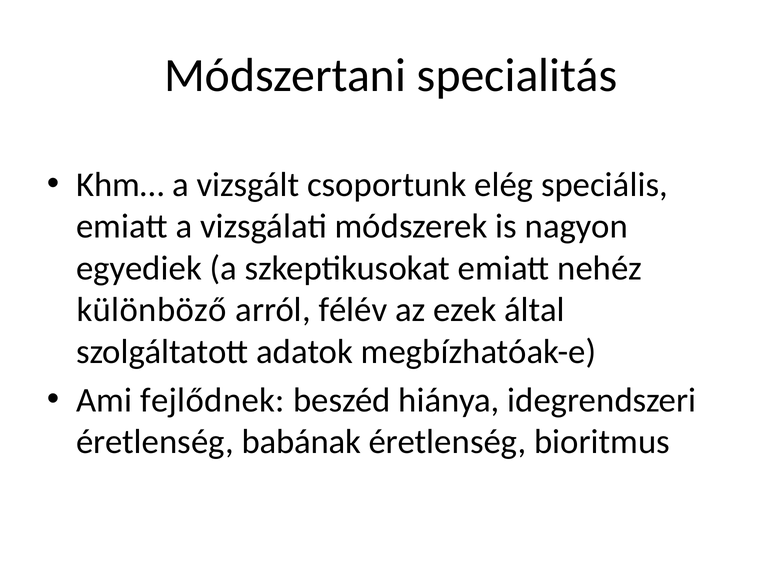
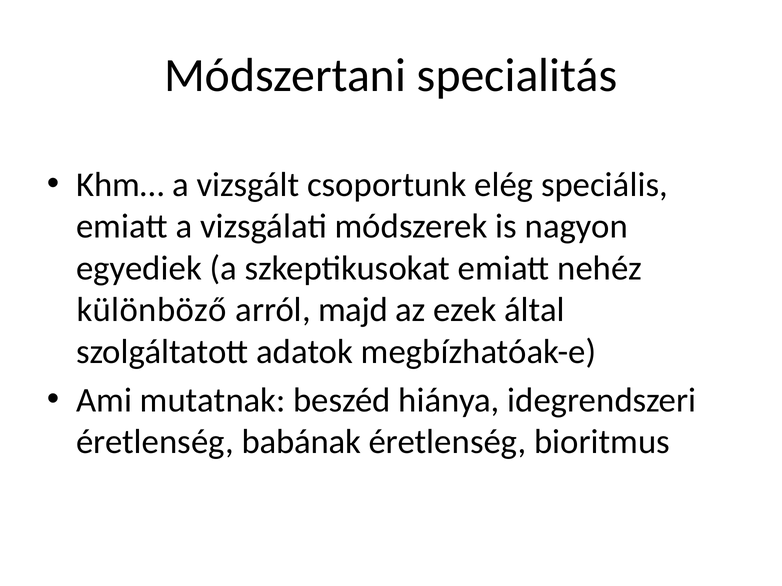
félév: félév -> majd (353, 310)
fejlődnek: fejlődnek -> mutatnak (213, 401)
